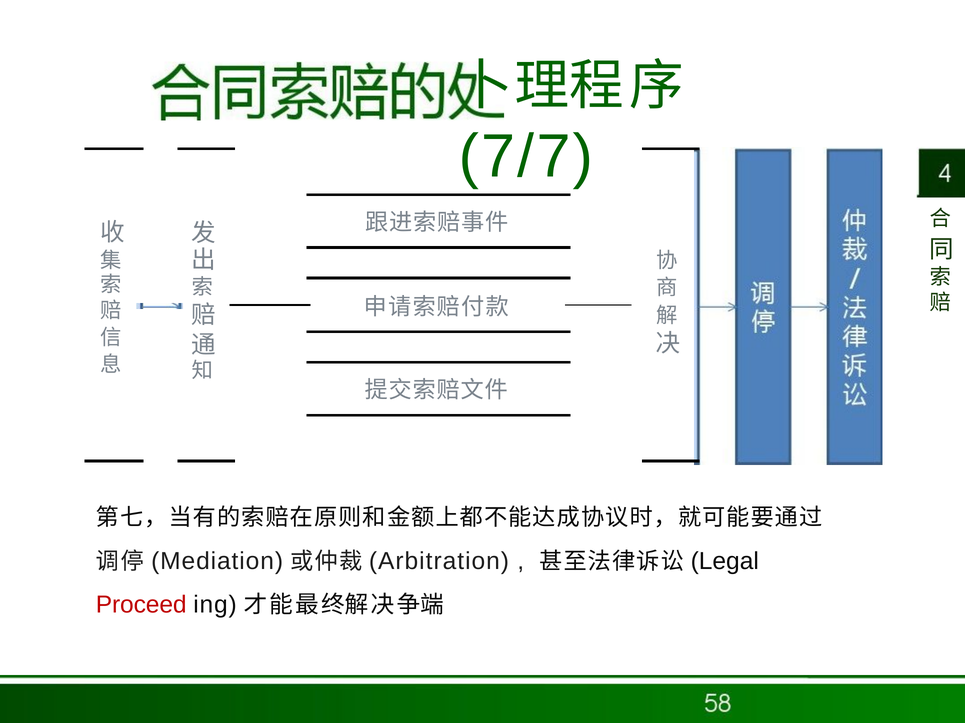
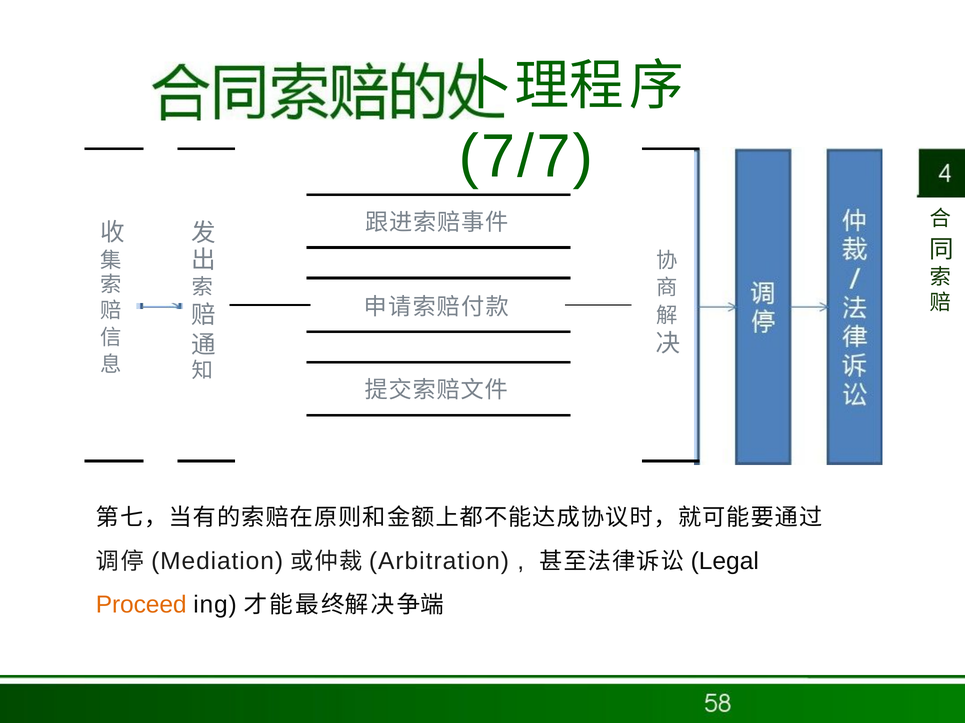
Proceed colour: red -> orange (141, 605)
